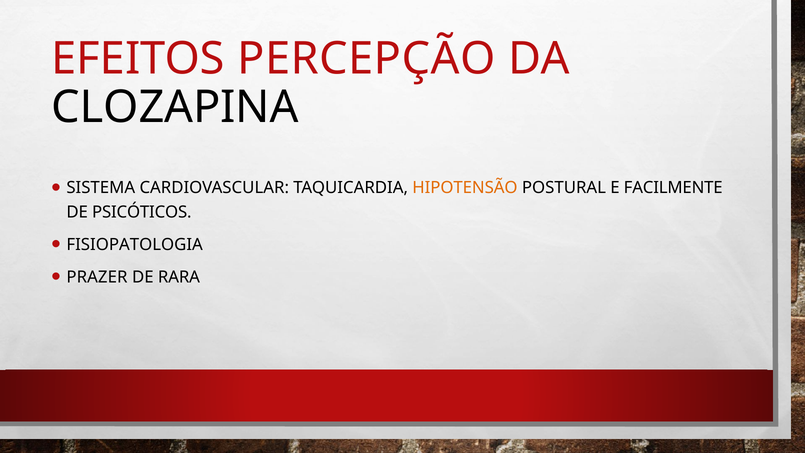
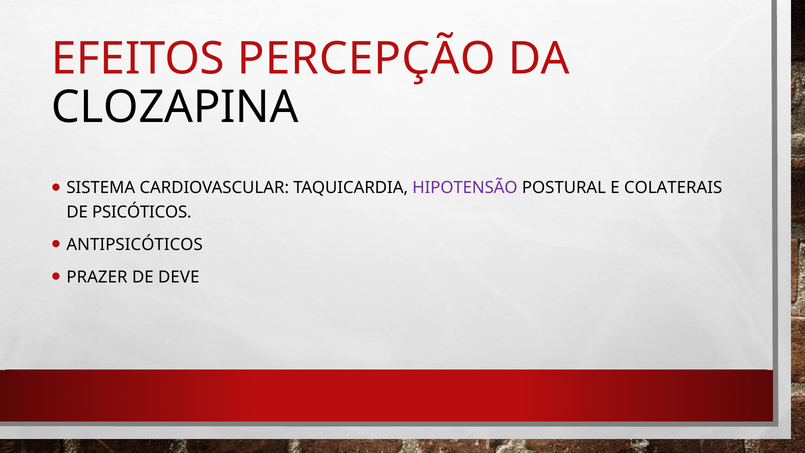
HIPOTENSÃO colour: orange -> purple (465, 188)
FACILMENTE: FACILMENTE -> COLATERAIS (673, 188)
FISIOPATOLOGIA: FISIOPATOLOGIA -> ANTIPSICÓTICOS (135, 245)
RARA: RARA -> DEVE (179, 277)
